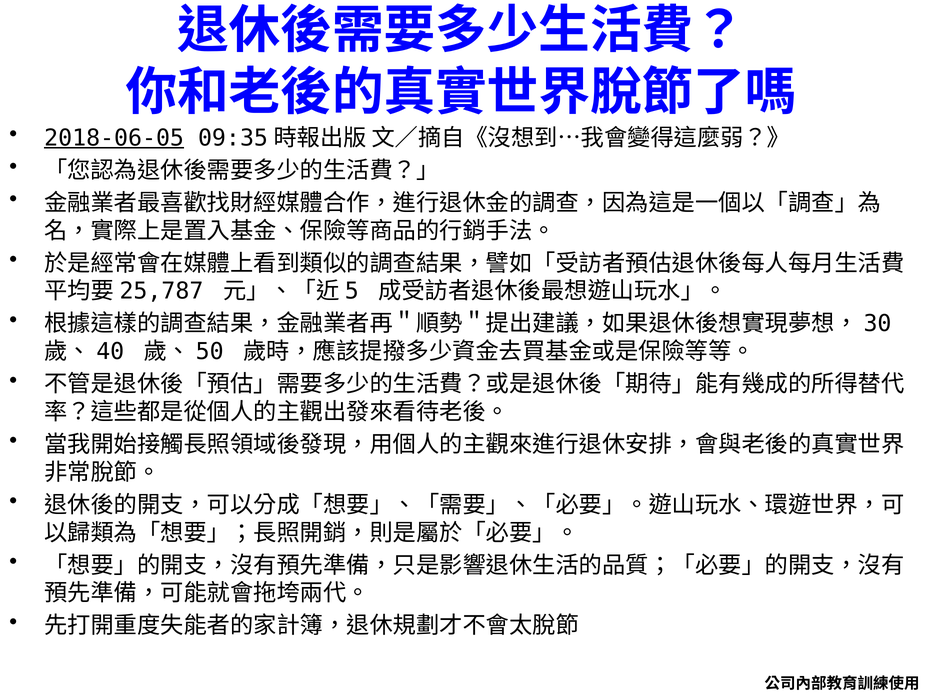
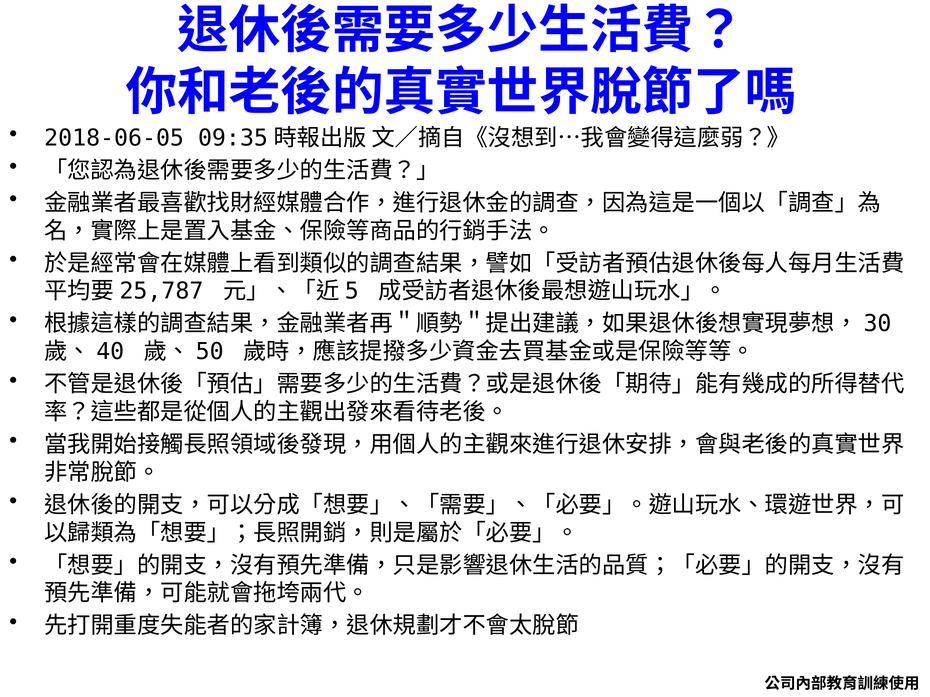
2018-06-05 underline: present -> none (114, 138)
